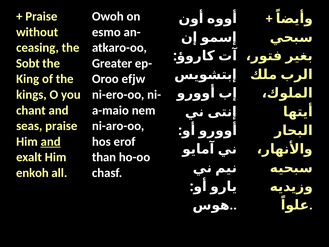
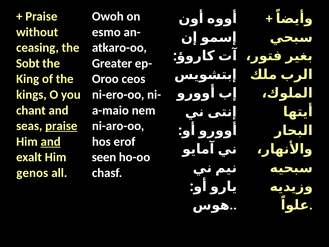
efjw: efjw -> ceos (133, 79)
praise underline: none -> present (61, 126)
than: than -> seen (104, 157)
enkoh: enkoh -> genos (32, 173)
